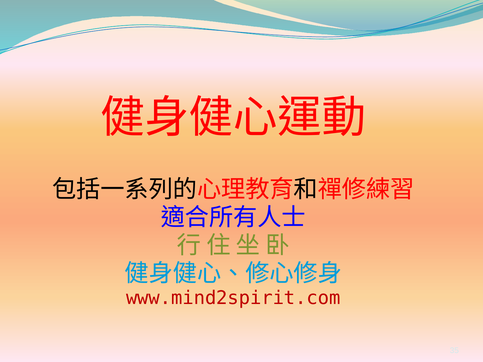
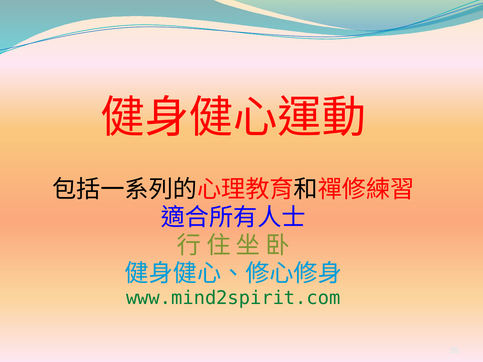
www.mind2spirit.com colour: red -> green (233, 298)
